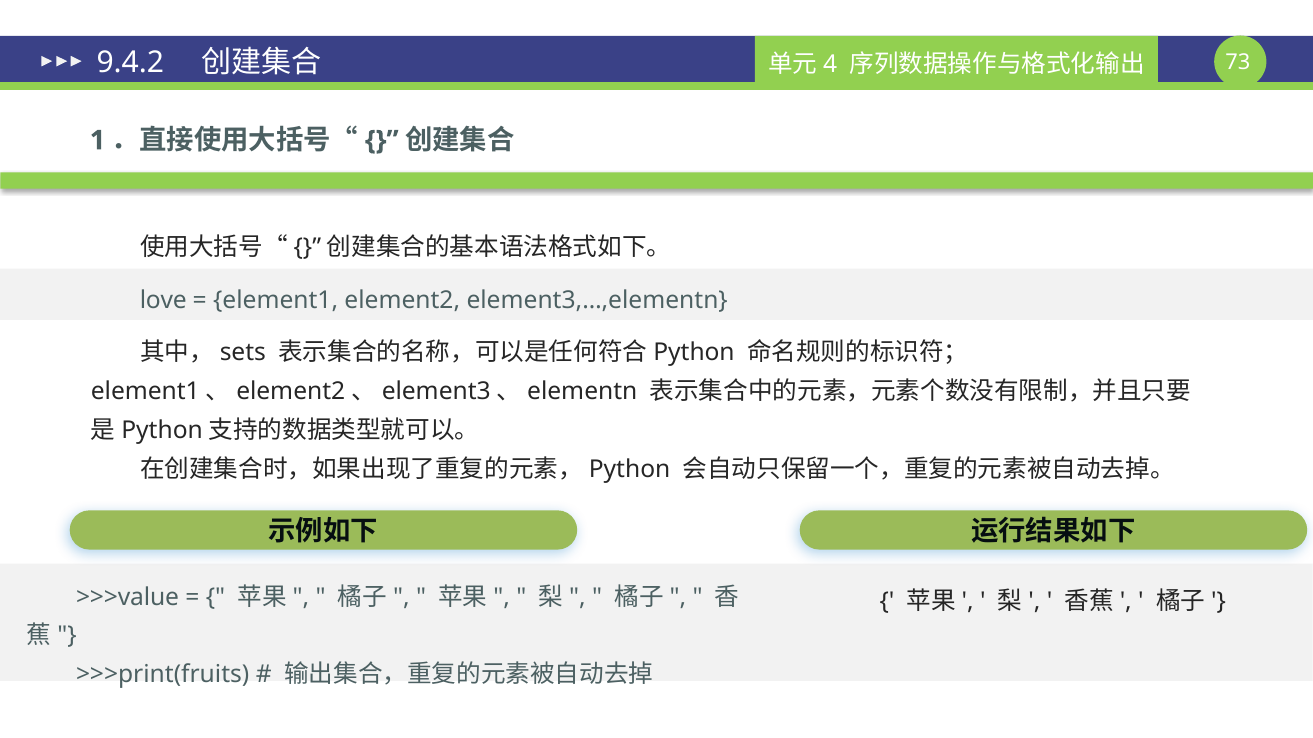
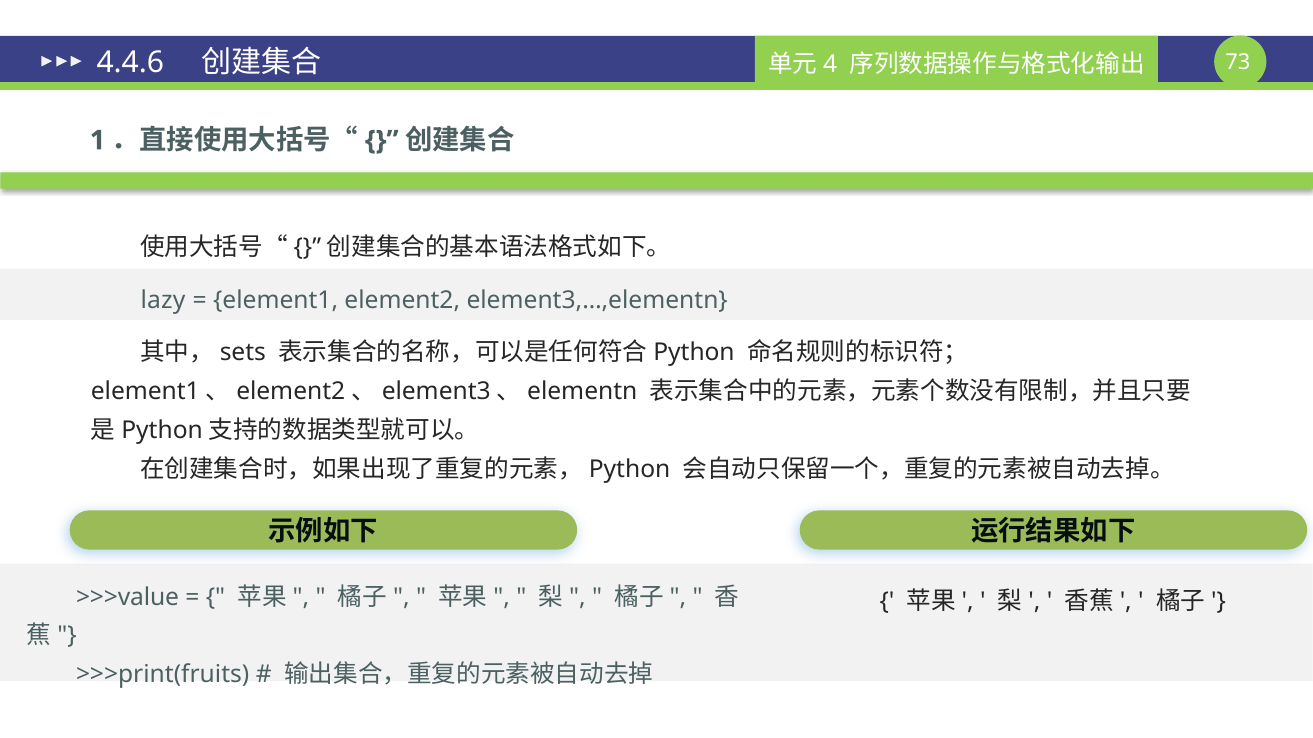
9.4.2: 9.4.2 -> 4.4.6 (130, 63)
love: love -> lazy (163, 300)
